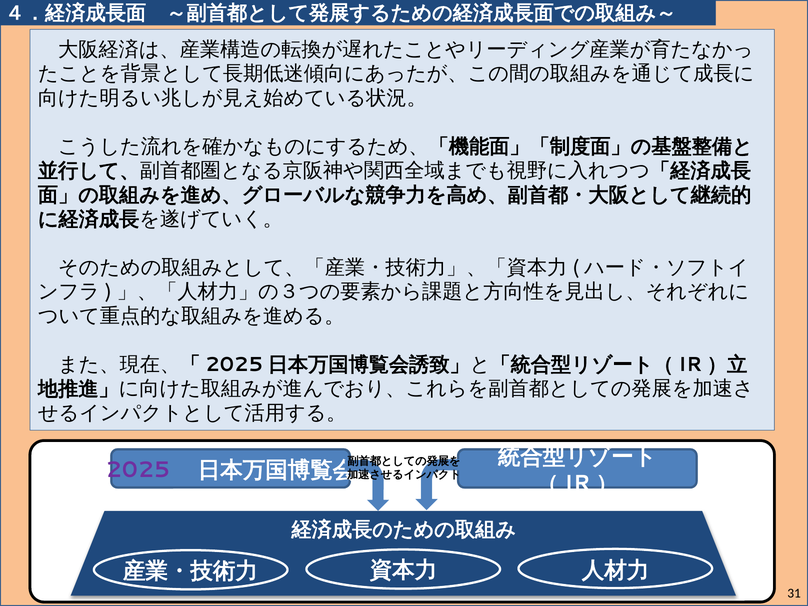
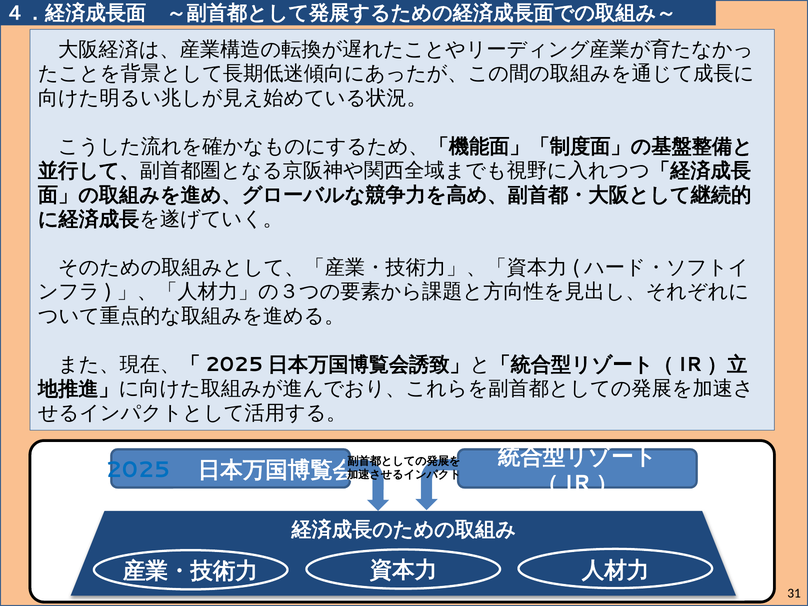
2025 colour: purple -> blue (138, 470)
